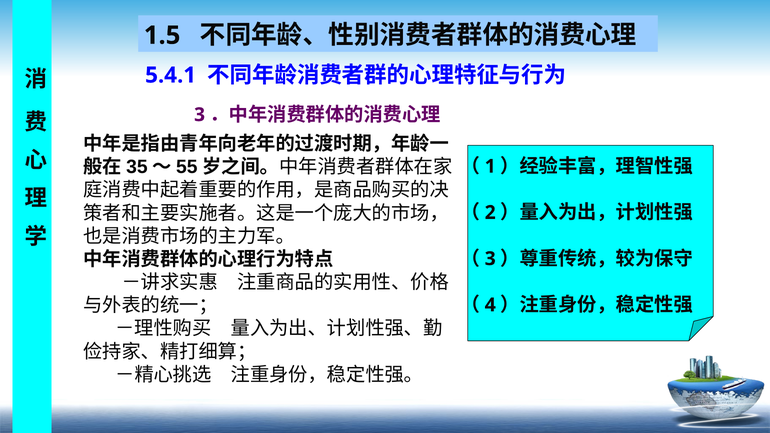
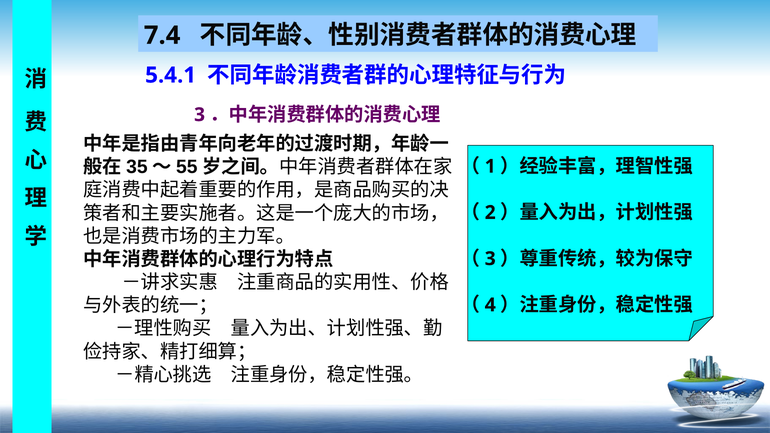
1.5: 1.5 -> 7.4 (162, 35)
